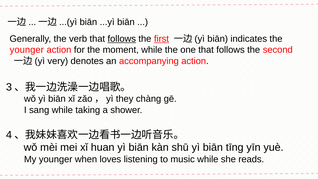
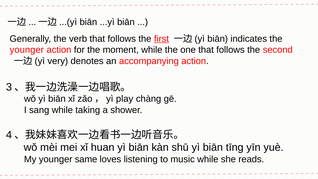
follows underline: present -> none (122, 39)
they: they -> play (125, 99)
when: when -> same (86, 159)
